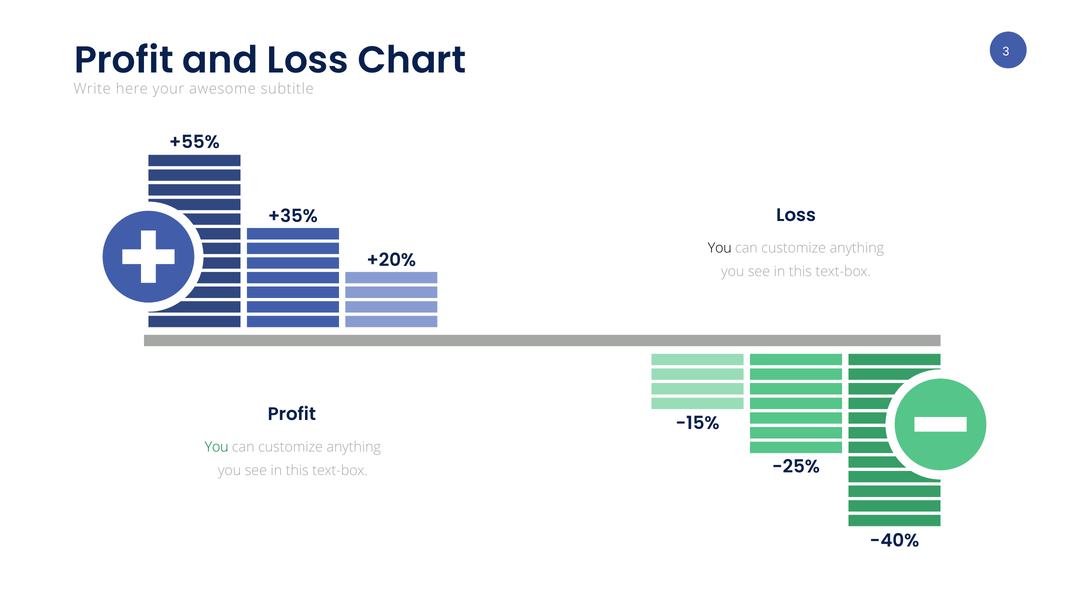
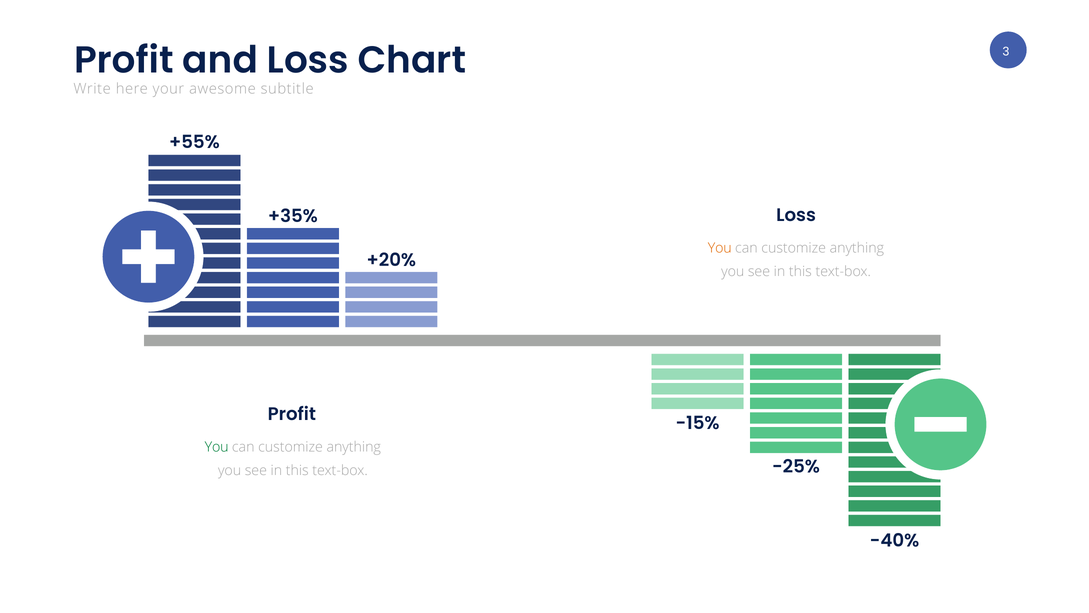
You colour: black -> orange (720, 248)
